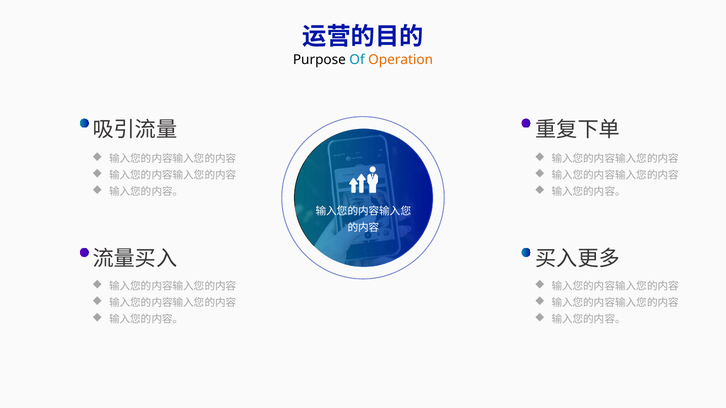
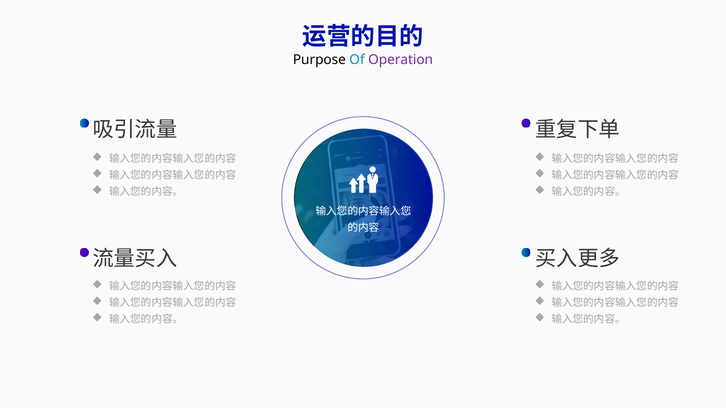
Operation colour: orange -> purple (401, 60)
